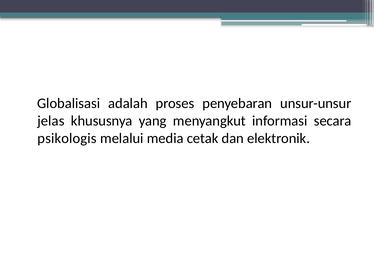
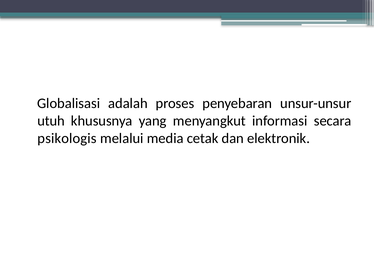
jelas: jelas -> utuh (51, 121)
